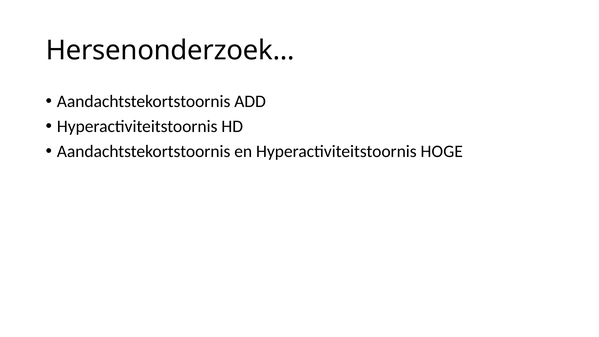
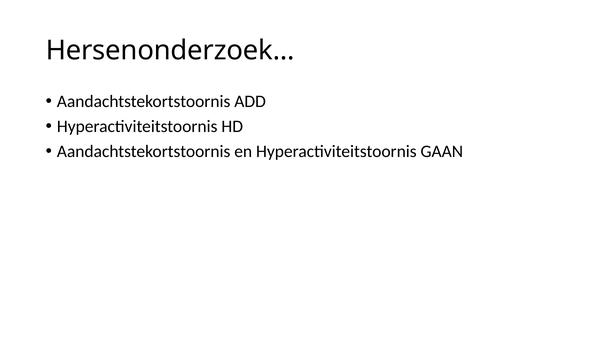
HOGE: HOGE -> GAAN (442, 152)
